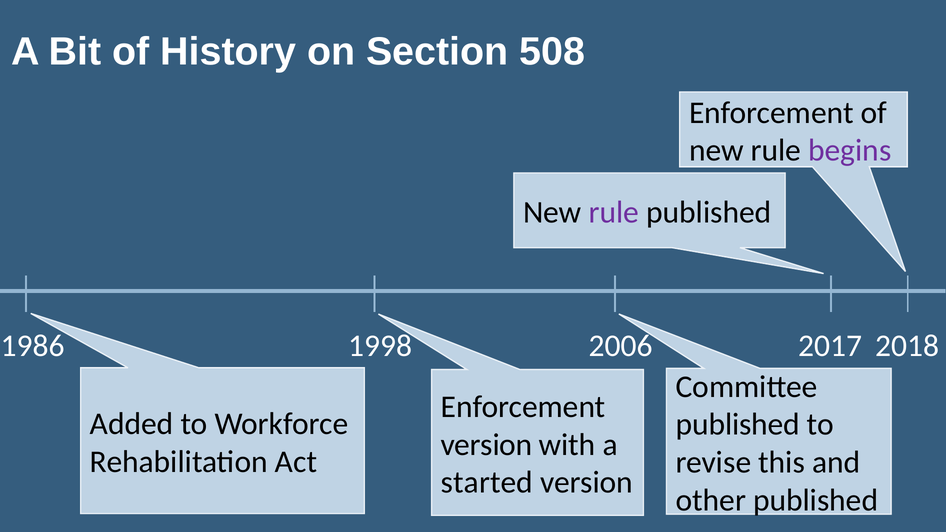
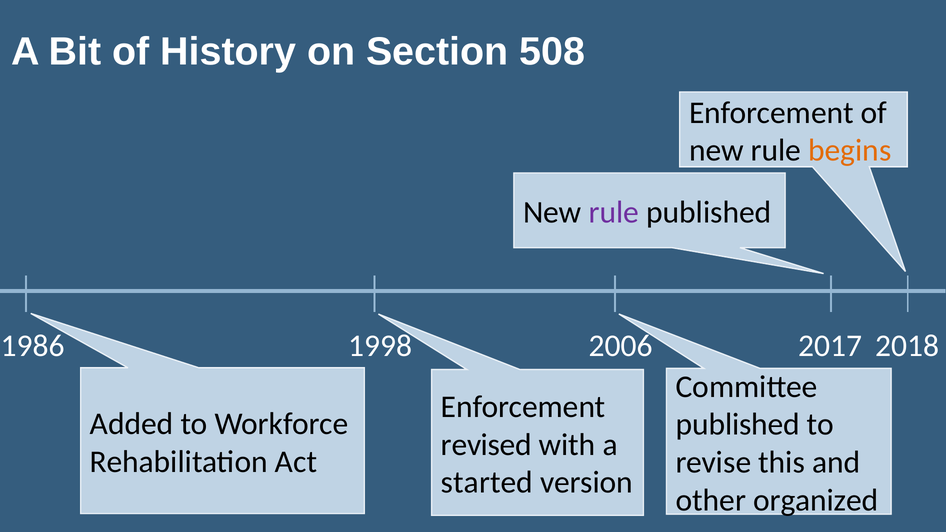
begins colour: purple -> orange (850, 151)
version: version -> revised (486, 445)
other published: published -> organized (816, 500)
